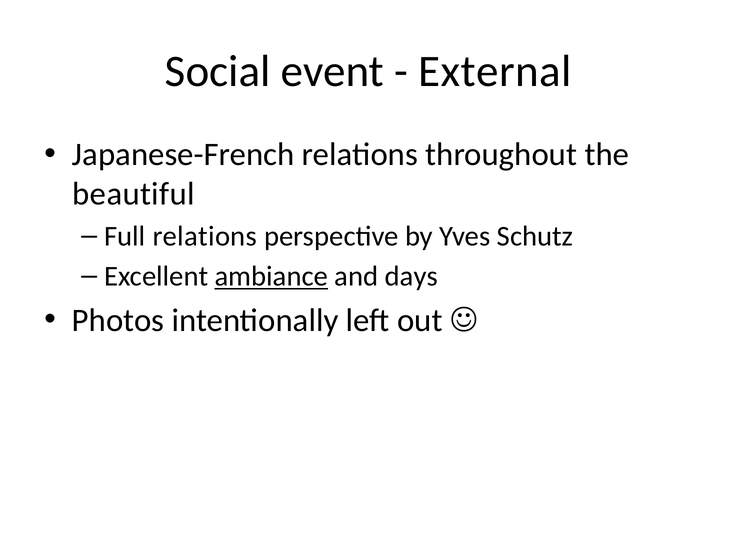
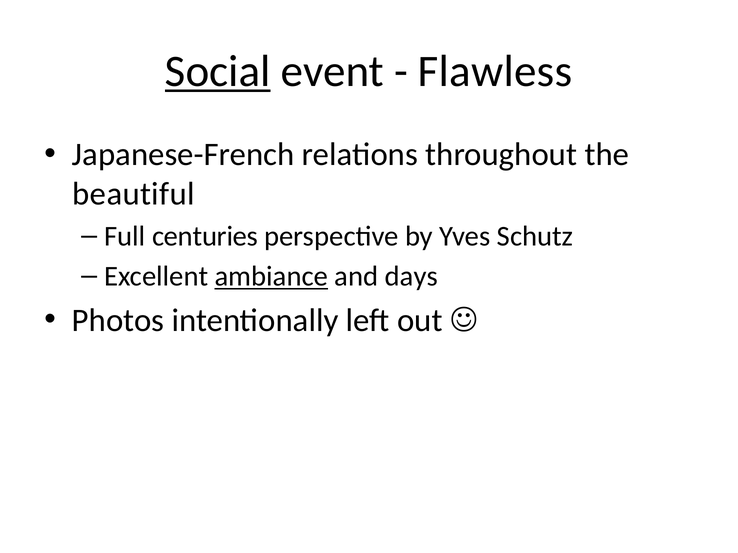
Social underline: none -> present (218, 71)
External: External -> Flawless (495, 71)
Full relations: relations -> centuries (205, 237)
